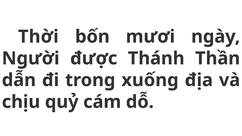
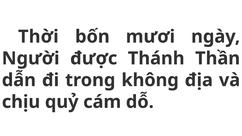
xuống: xuống -> không (150, 80)
